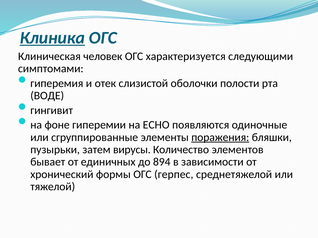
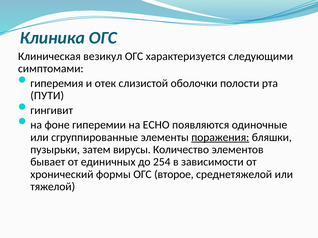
Клиника underline: present -> none (52, 38)
человек: человек -> везикул (103, 56)
ВОДЕ: ВОДЕ -> ПУТИ (47, 96)
894: 894 -> 254 (162, 162)
герпес: герпес -> второе (174, 175)
